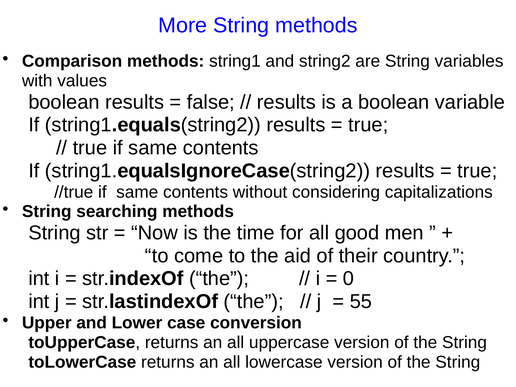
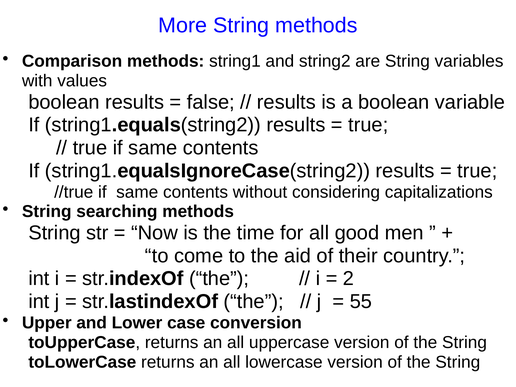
0: 0 -> 2 (348, 279)
